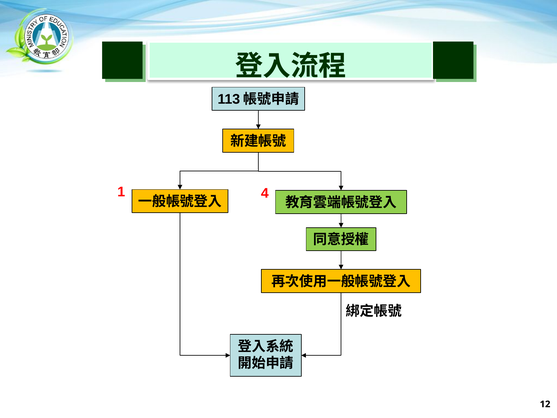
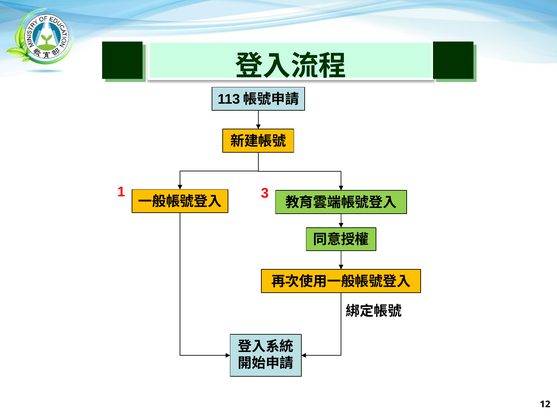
4: 4 -> 3 (265, 193)
